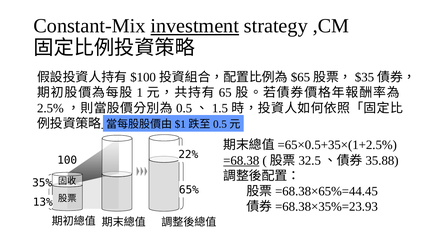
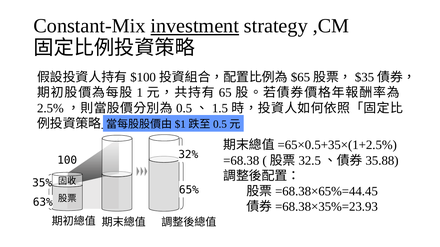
22%: 22% -> 32% (188, 155)
=68.38 underline: present -> none (241, 161)
13%: 13% -> 63% (43, 203)
